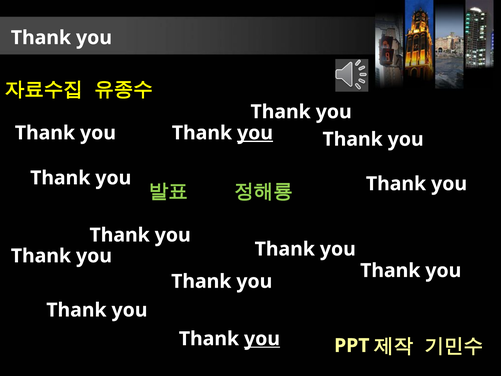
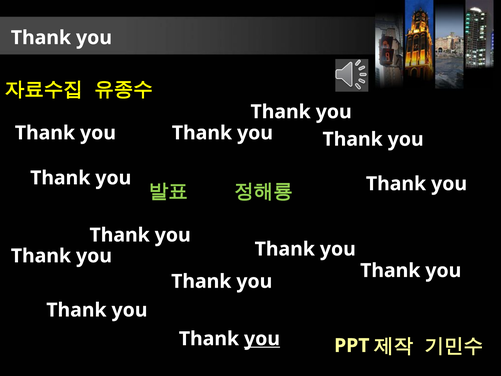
you underline: present -> none (255, 133)
